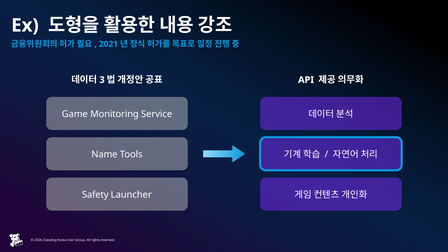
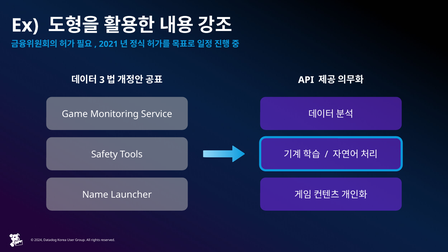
Name: Name -> Safety (104, 154)
Safety: Safety -> Name (95, 195)
